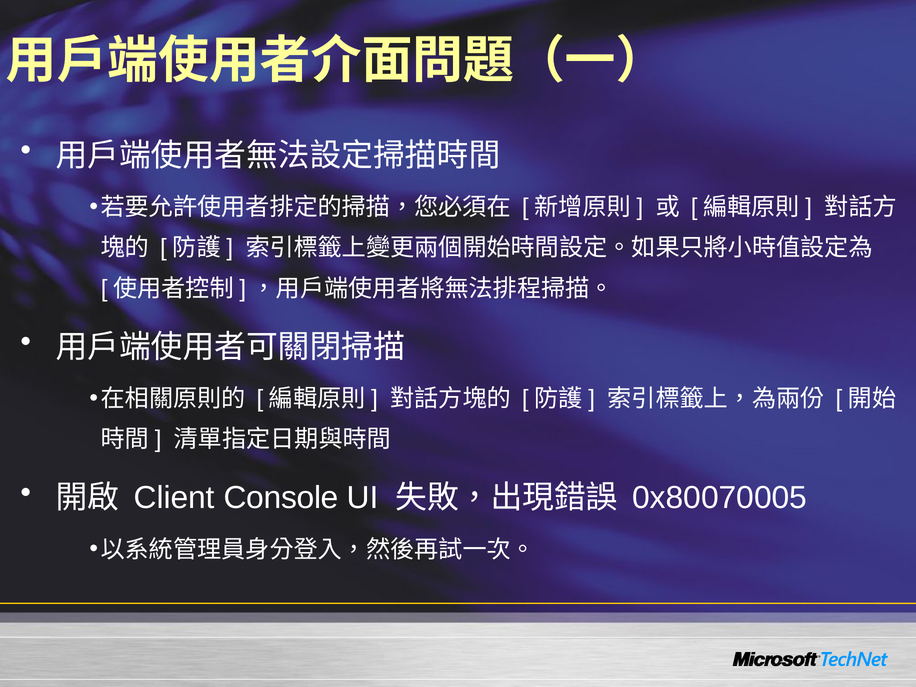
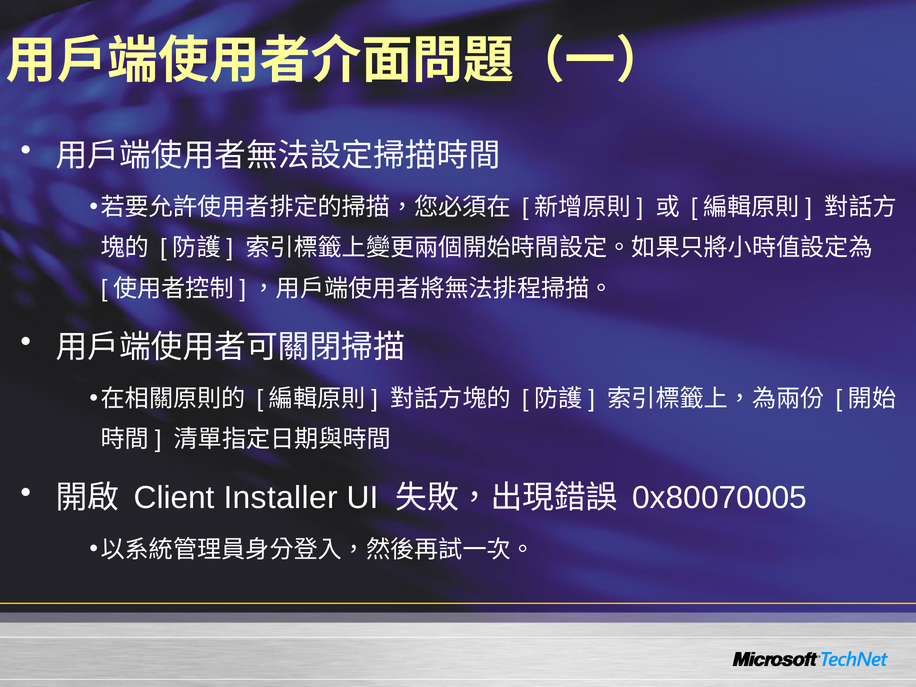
Console: Console -> Installer (281, 498)
